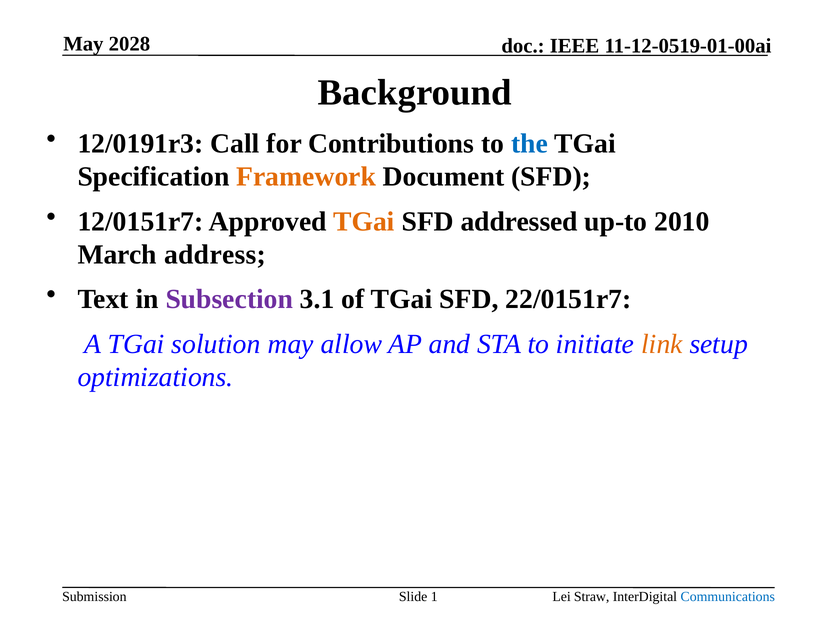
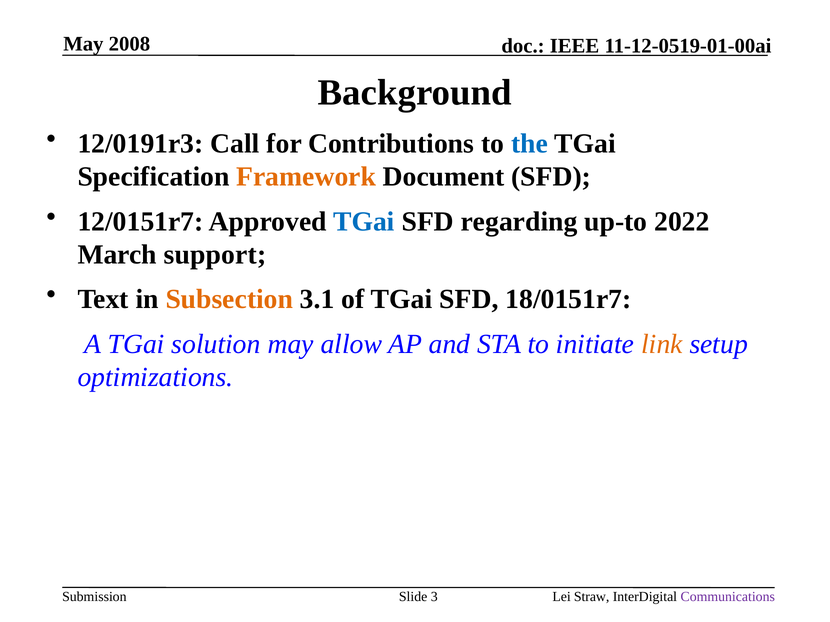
2028: 2028 -> 2008 (129, 44)
TGai colour: orange -> blue (364, 222)
addressed: addressed -> regarding (519, 222)
2010: 2010 -> 2022 (682, 222)
address: address -> support (215, 255)
Subsection colour: purple -> orange (229, 300)
22/0151r7: 22/0151r7 -> 18/0151r7 (568, 300)
1: 1 -> 3 (434, 597)
Communications colour: blue -> purple (728, 597)
